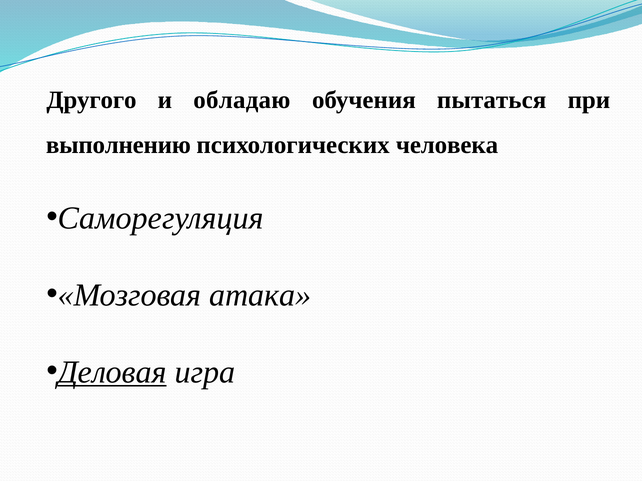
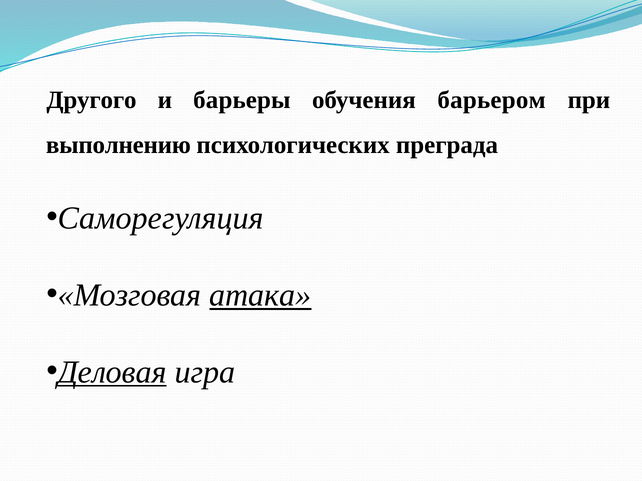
обладаю: обладаю -> барьеры (242, 100)
пытаться: пытаться -> барьером (492, 100)
человека: человека -> преграда (447, 145)
атака underline: none -> present (260, 295)
